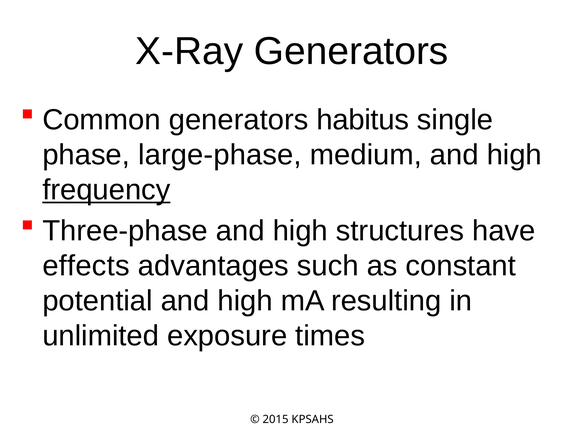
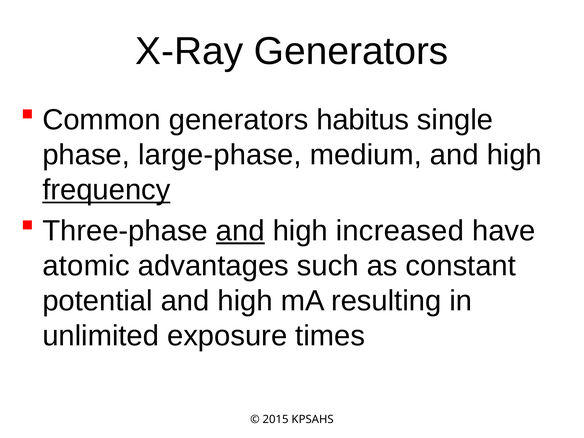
and underline: none -> present (240, 231)
structures: structures -> increased (400, 231)
effects: effects -> atomic (86, 266)
